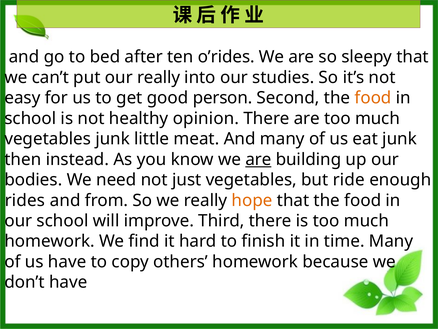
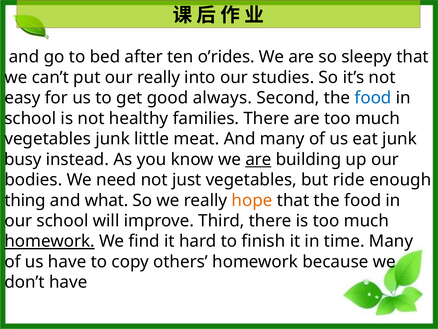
person: person -> always (222, 98)
food colour: orange -> blue (373, 98)
opinion: opinion -> families (206, 118)
then: then -> busy (23, 159)
rides: rides -> thing (25, 200)
from: from -> what (107, 200)
homework underline: none -> present (50, 241)
